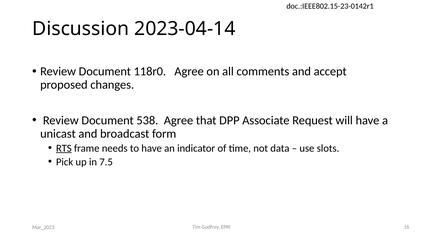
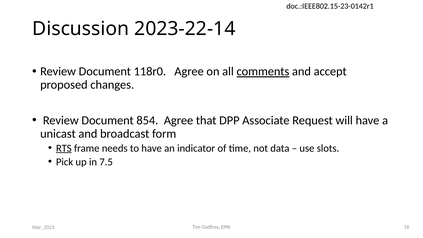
2023-04-14: 2023-04-14 -> 2023-22-14 (185, 29)
comments underline: none -> present (263, 72)
538: 538 -> 854 (147, 120)
